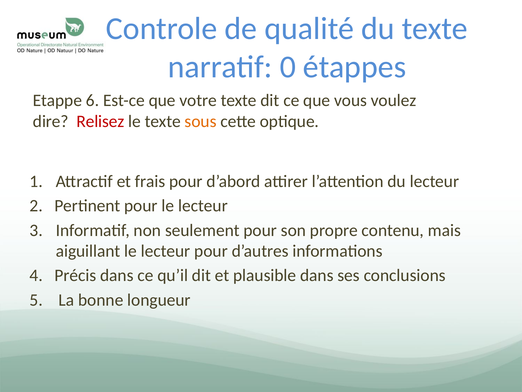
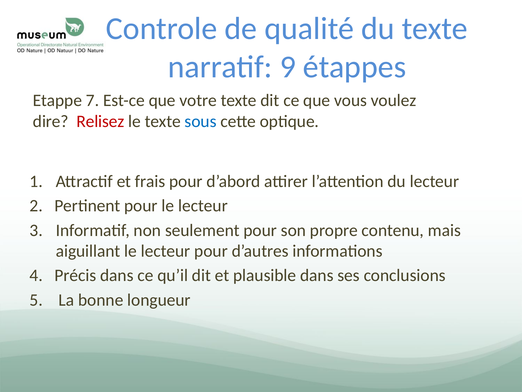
0: 0 -> 9 (288, 67)
6: 6 -> 7 (93, 100)
sous colour: orange -> blue (201, 121)
